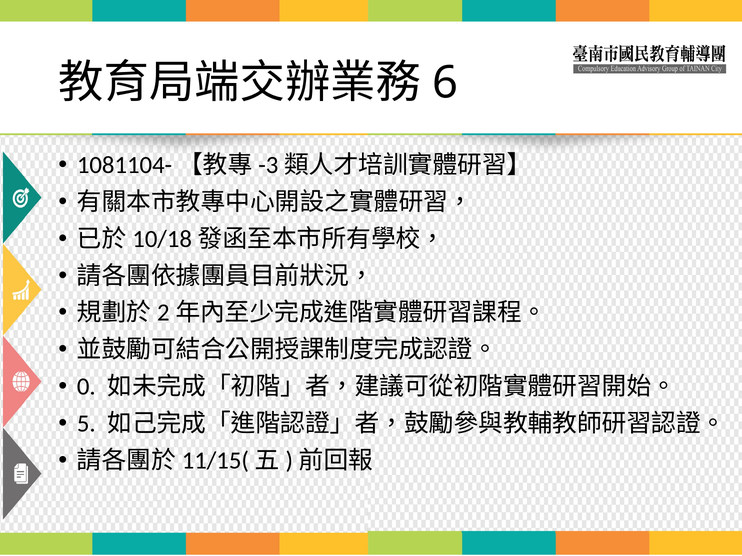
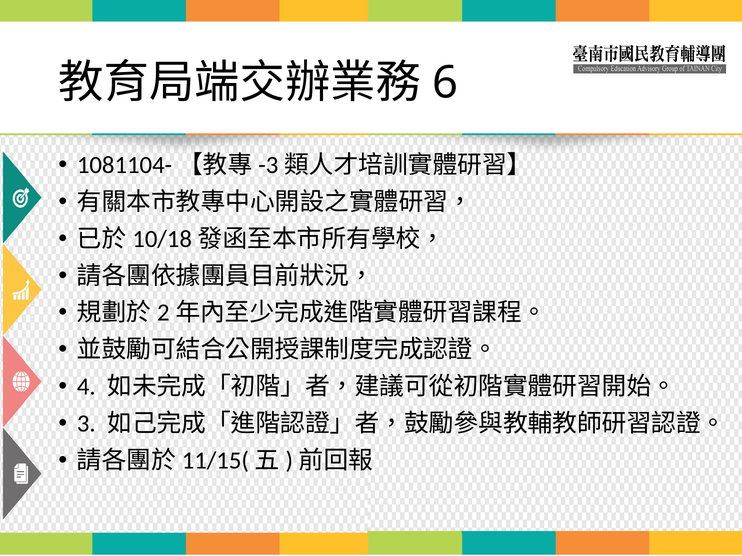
0: 0 -> 4 (86, 387)
5: 5 -> 3 (86, 424)
